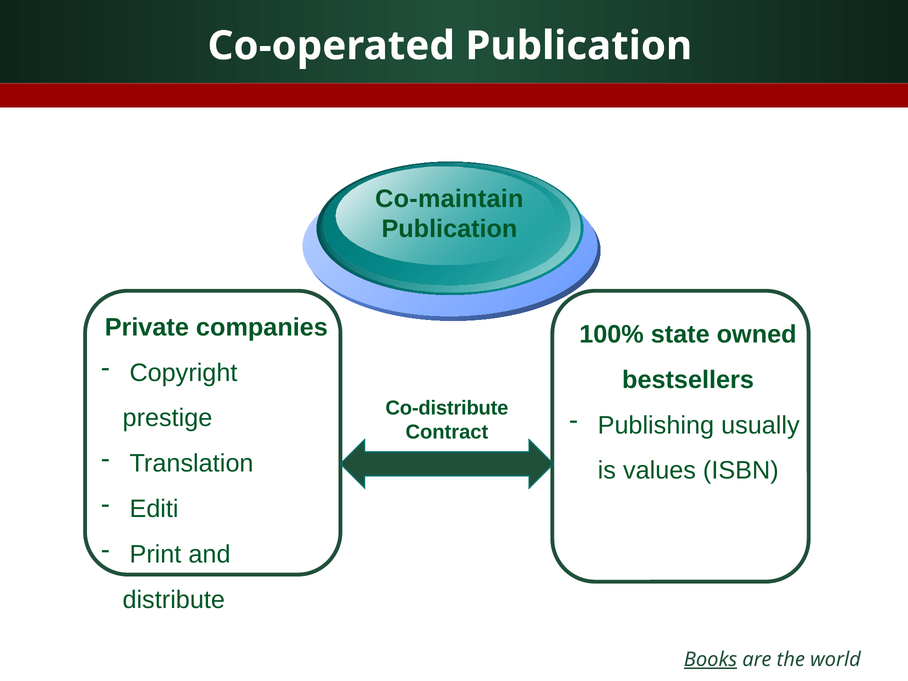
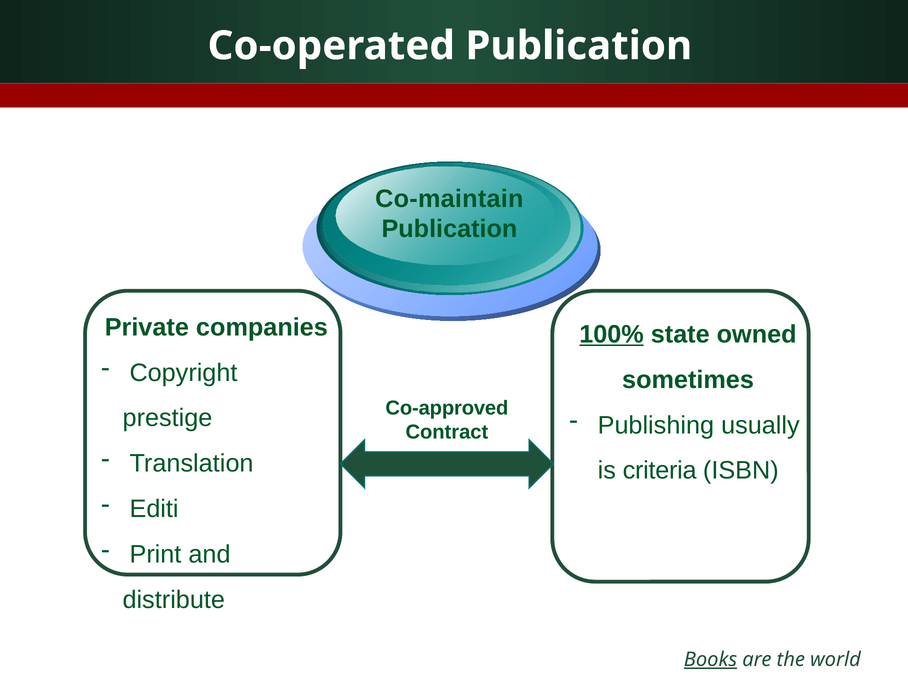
100% underline: none -> present (612, 334)
bestsellers: bestsellers -> sometimes (688, 380)
Co-distribute: Co-distribute -> Co-approved (447, 408)
values: values -> criteria (660, 471)
